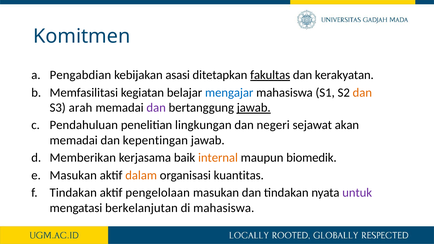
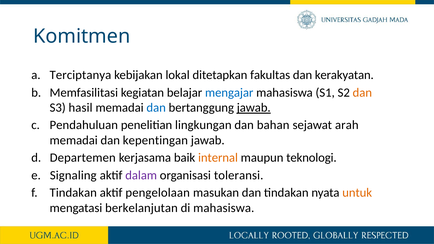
Pengabdian: Pengabdian -> Terciptanya (80, 75)
asasi: asasi -> lokal (178, 75)
fakultas underline: present -> none (270, 75)
arah: arah -> hasil (81, 108)
dan colour: purple -> blue (156, 108)
negeri: negeri -> bahan (273, 125)
akan: akan -> arah (347, 125)
Memberikan: Memberikan -> Departemen (83, 158)
biomedik: biomedik -> teknologi (311, 158)
Masukan: Masukan -> Signaling (73, 175)
dalam colour: orange -> purple (141, 175)
kuantitas: kuantitas -> toleransi (239, 175)
untuk colour: purple -> orange (357, 193)
